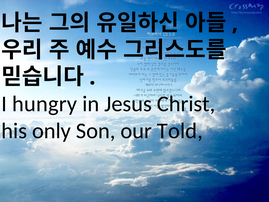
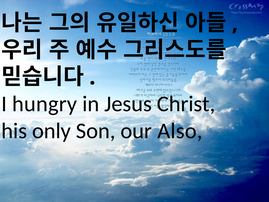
Told: Told -> Also (180, 131)
